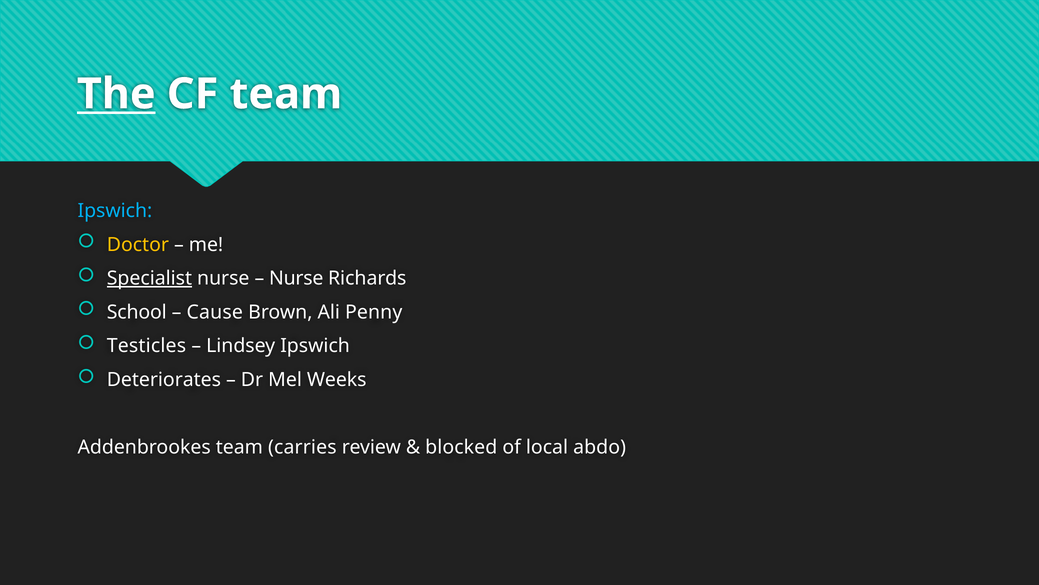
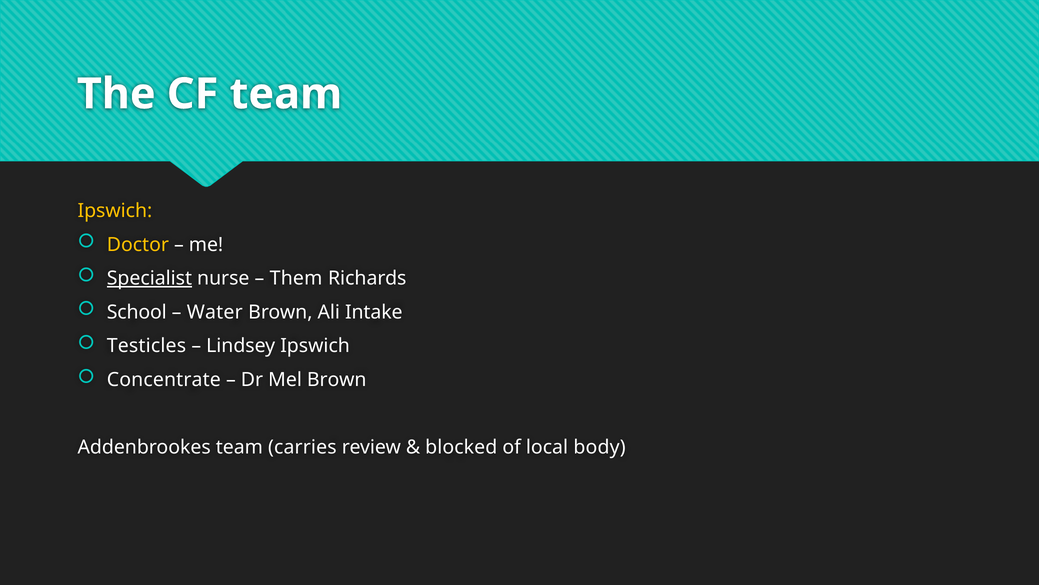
The underline: present -> none (116, 94)
Ipswich colour: light blue -> yellow (115, 211)
Nurse: Nurse -> Them (296, 278)
Cause: Cause -> Water (215, 312)
Penny: Penny -> Intake (374, 312)
Deteriorates: Deteriorates -> Concentrate (164, 379)
Mel Weeks: Weeks -> Brown (337, 379)
abdo: abdo -> body (600, 447)
